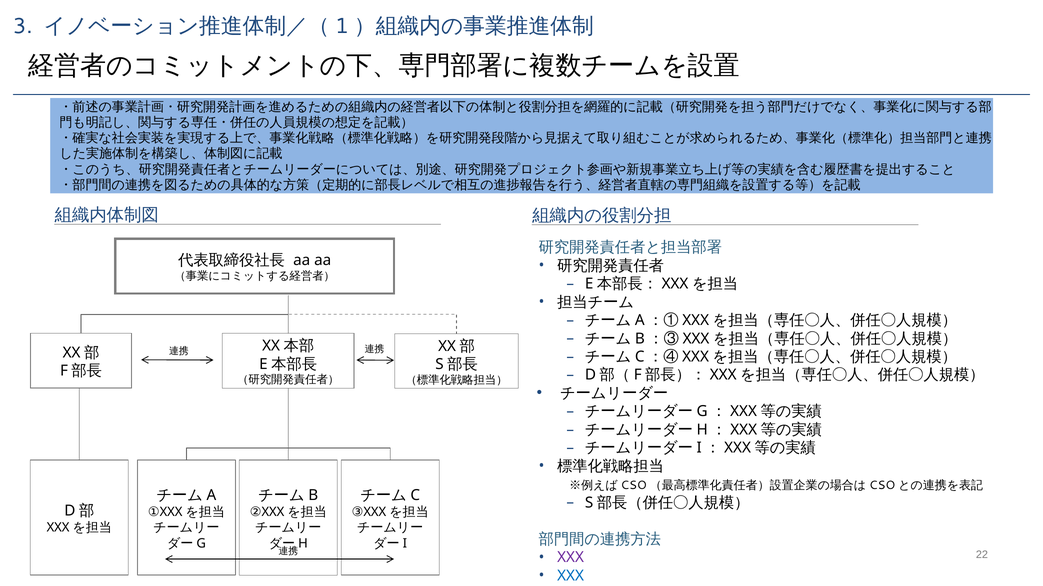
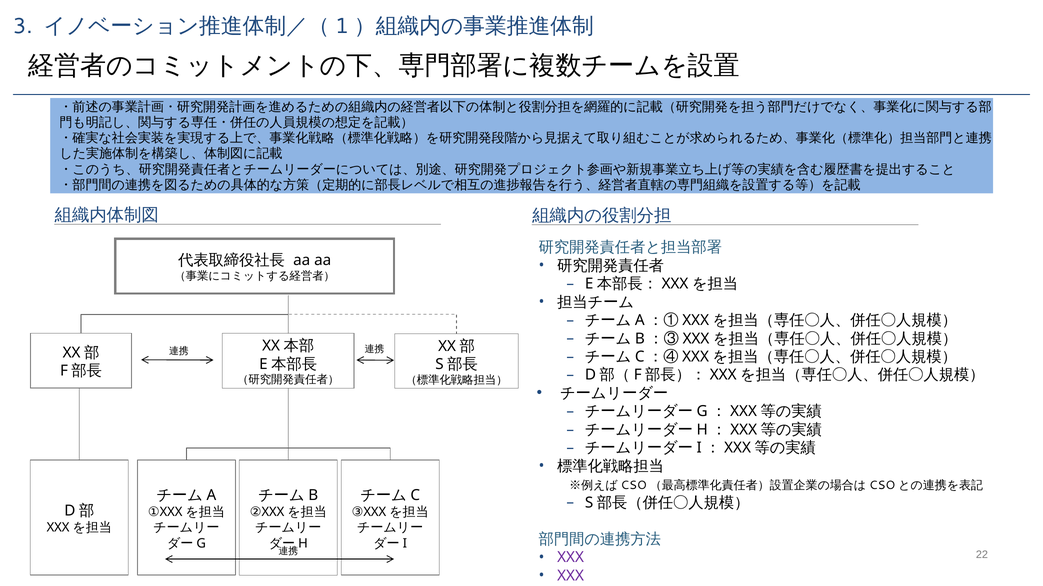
XXX colour: blue -> purple (571, 576)
